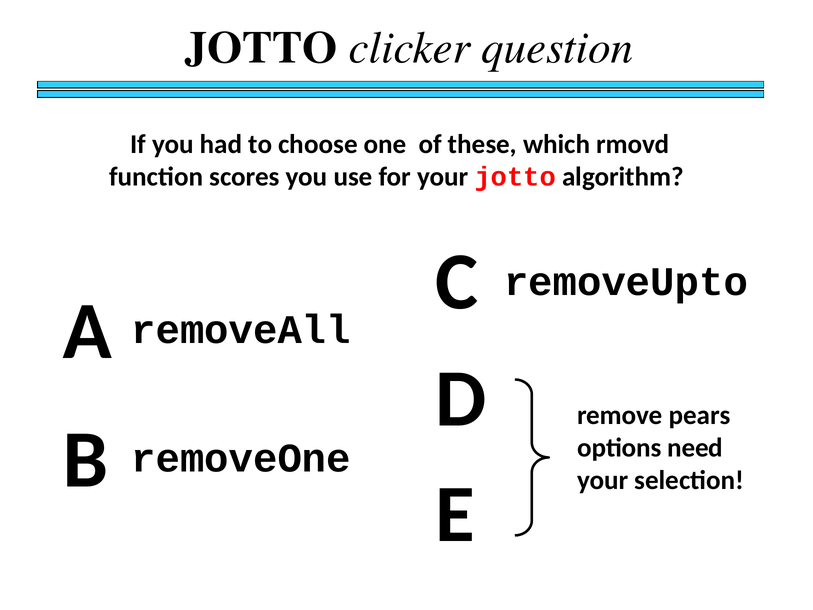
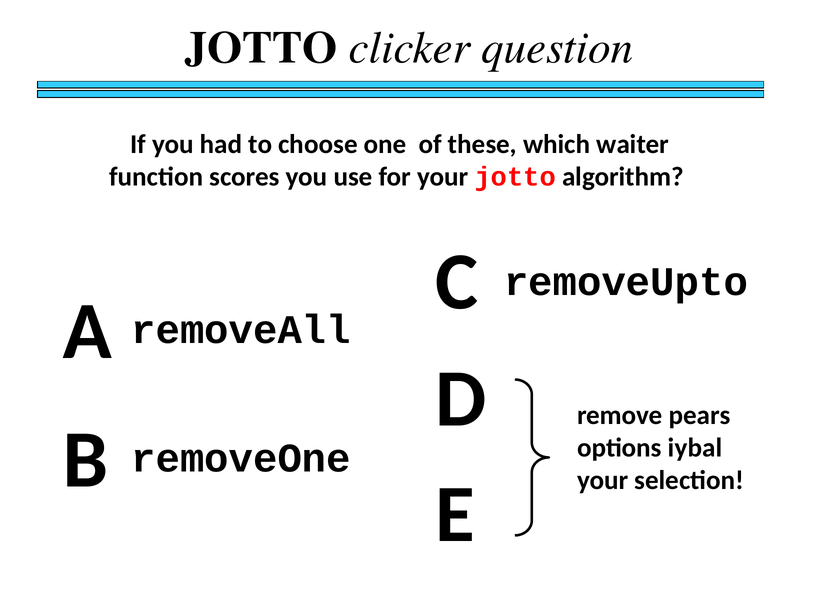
rmovd: rmovd -> waiter (633, 144)
need: need -> iybal (695, 448)
